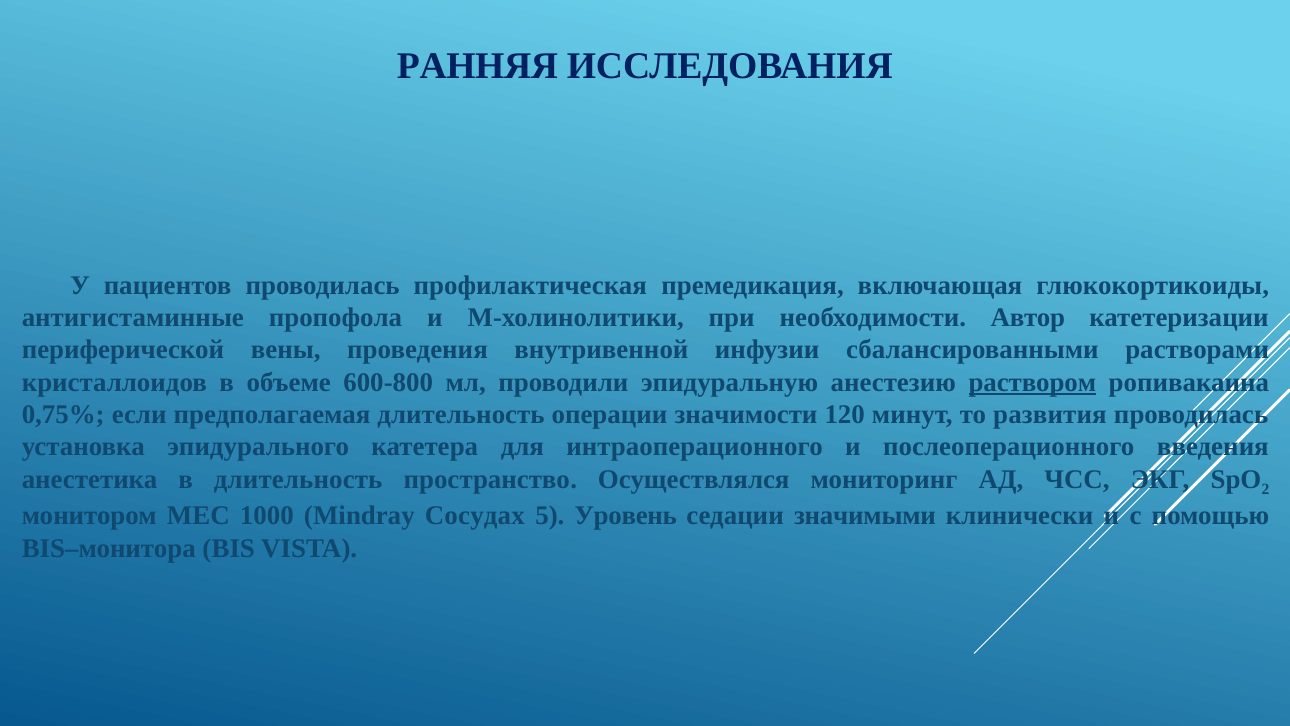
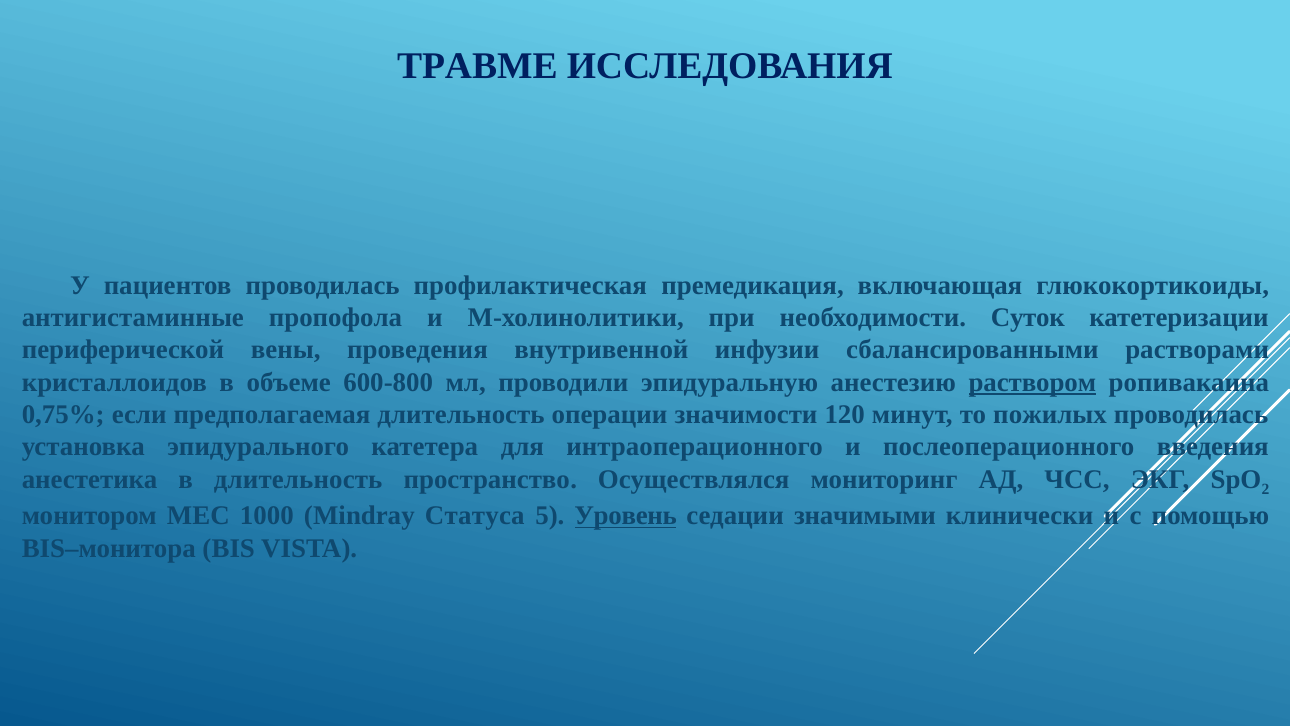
РАННЯЯ: РАННЯЯ -> ТРАВМЕ (477, 66)
Автор: Автор -> Суток (1028, 318)
развития: развития -> пожилых (1050, 414)
Сосудах: Сосудах -> Статуса (475, 516)
Уровень underline: none -> present (626, 516)
